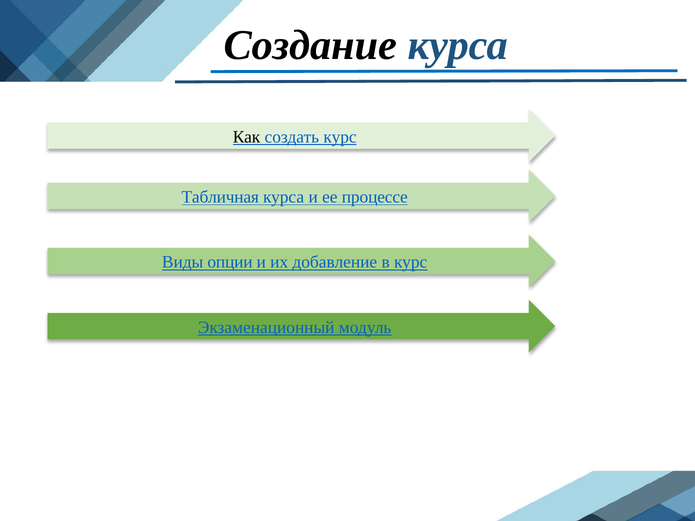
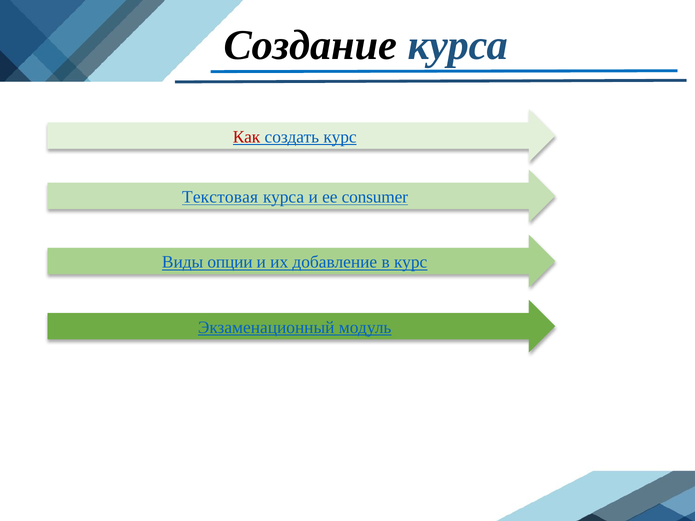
Как colour: black -> red (247, 137)
Табличная: Табличная -> Текстовая (220, 197)
процессе: процессе -> consumer (375, 197)
